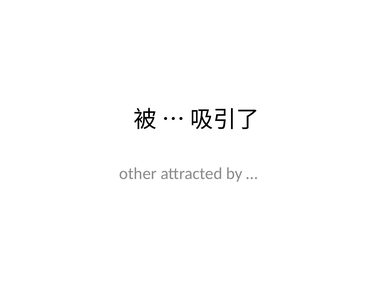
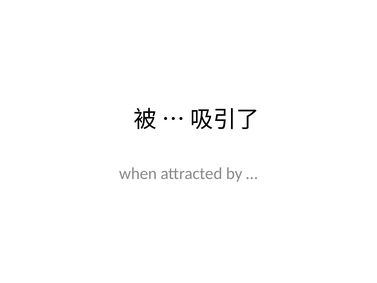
other: other -> when (138, 173)
